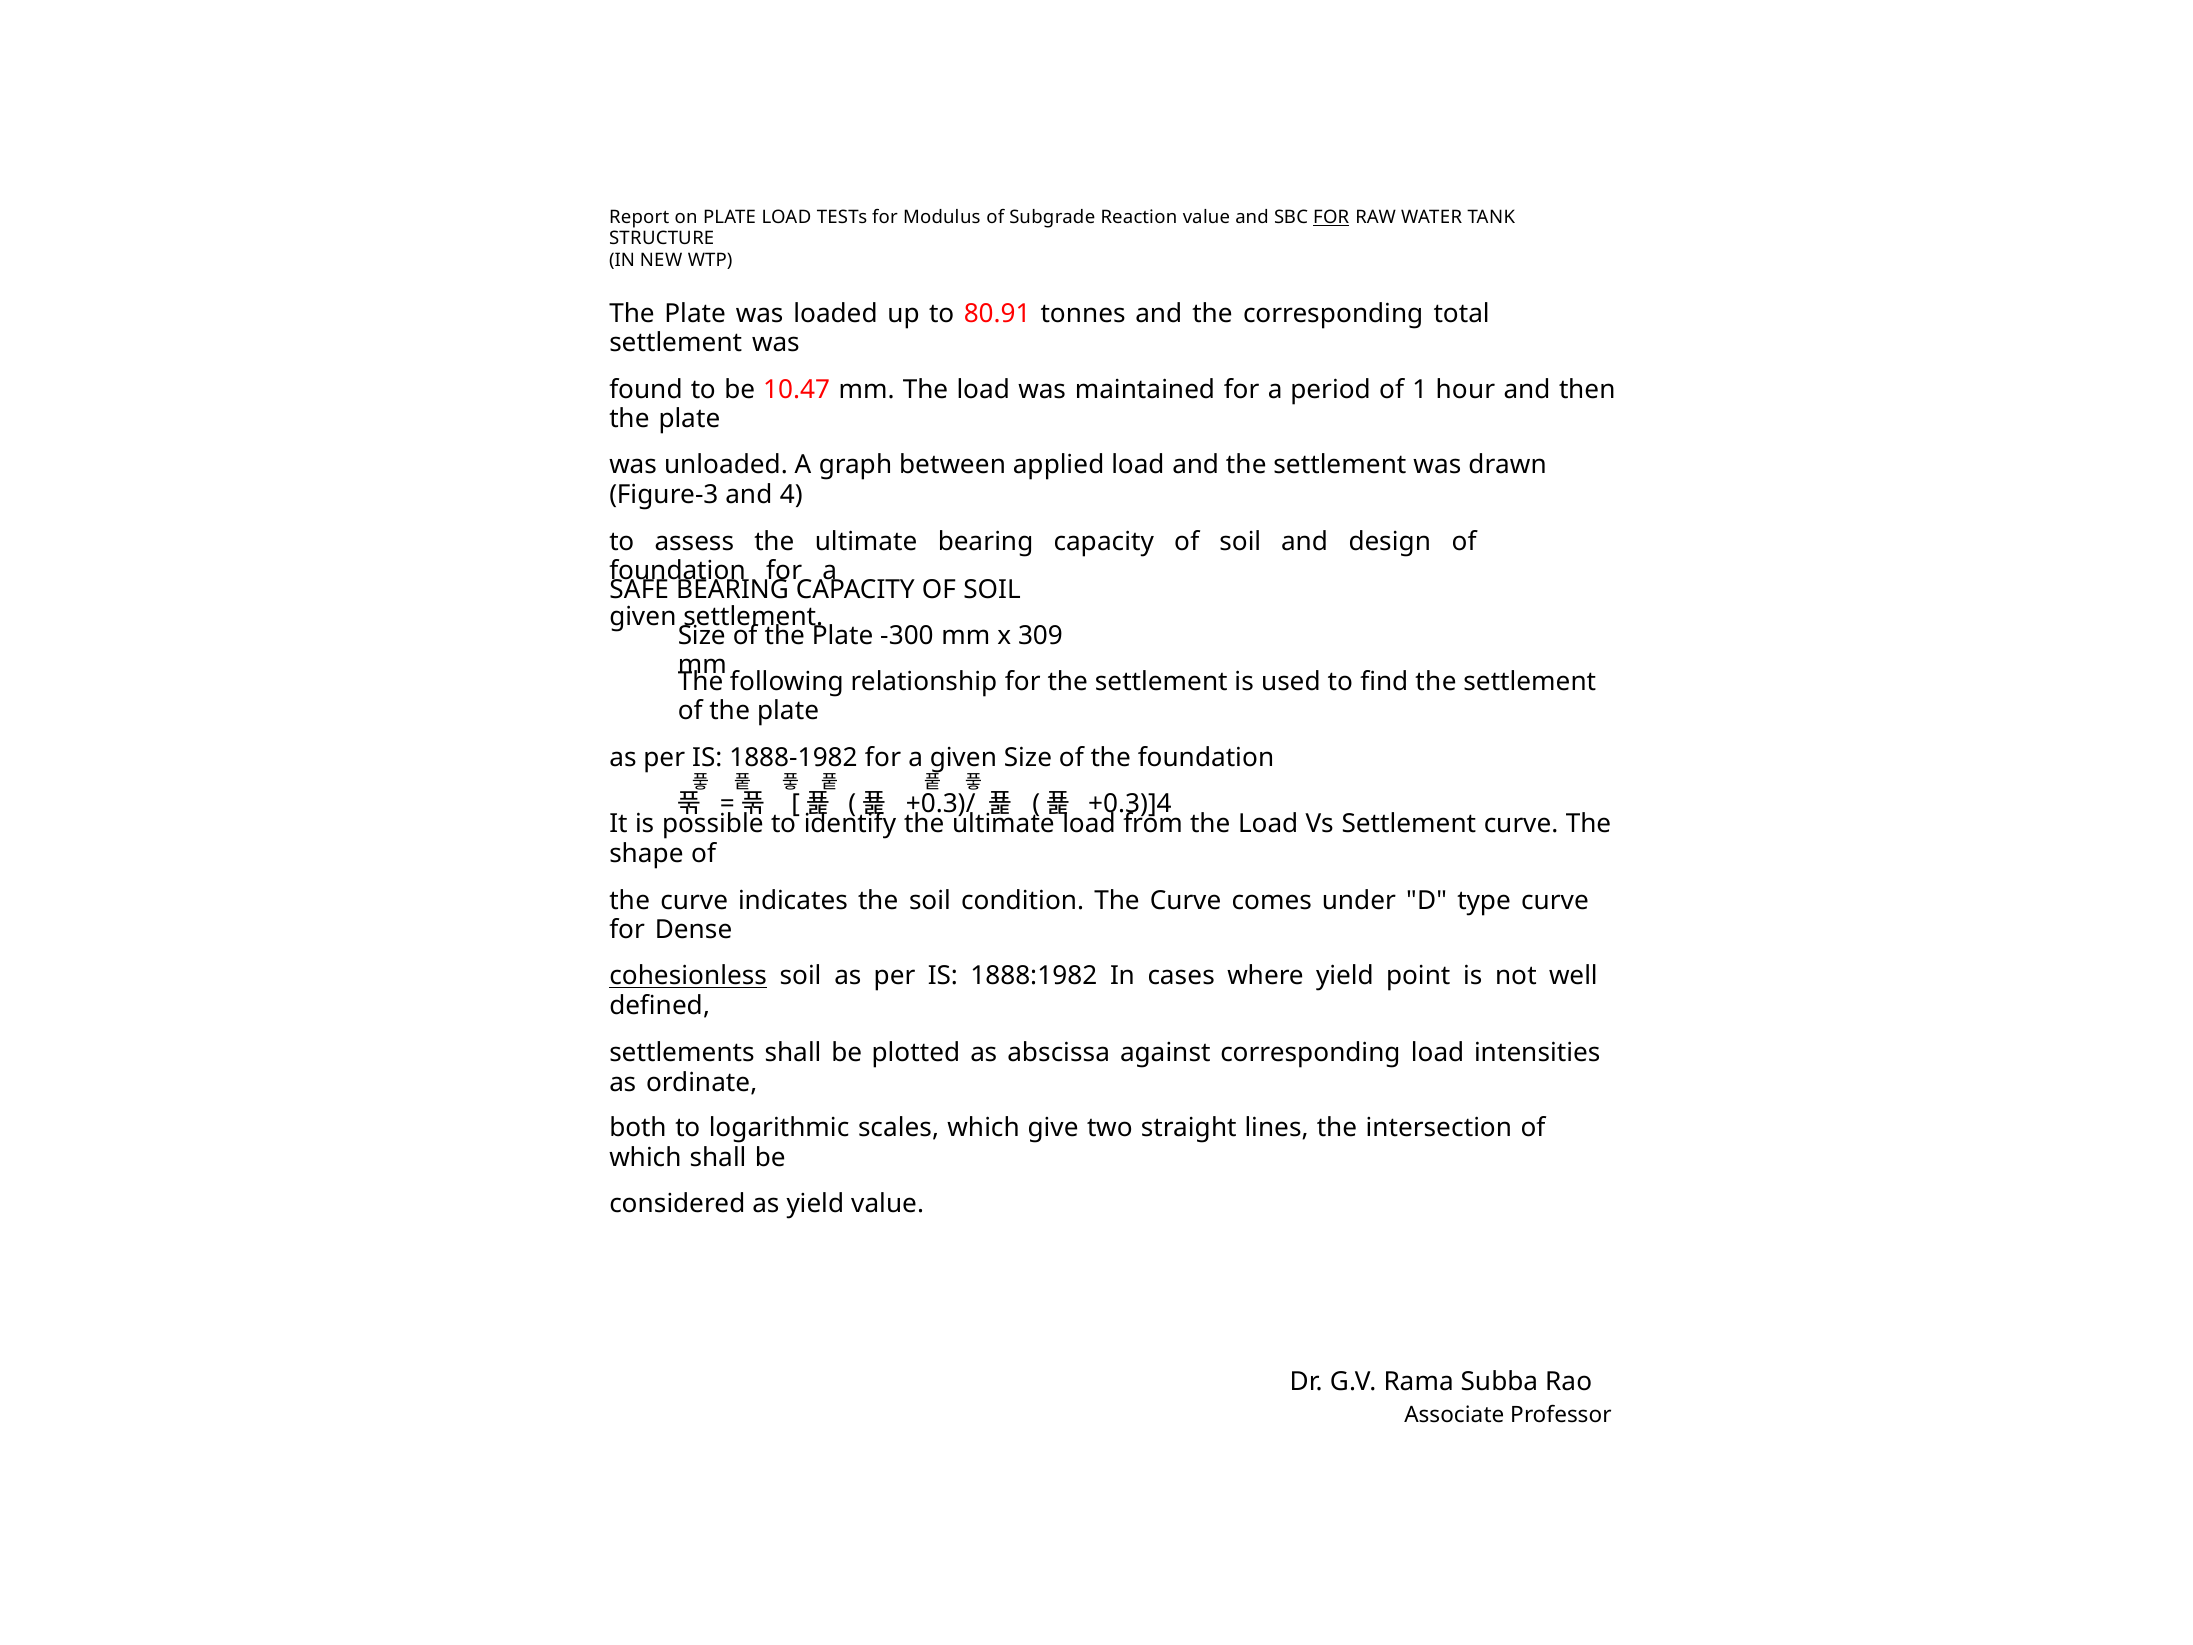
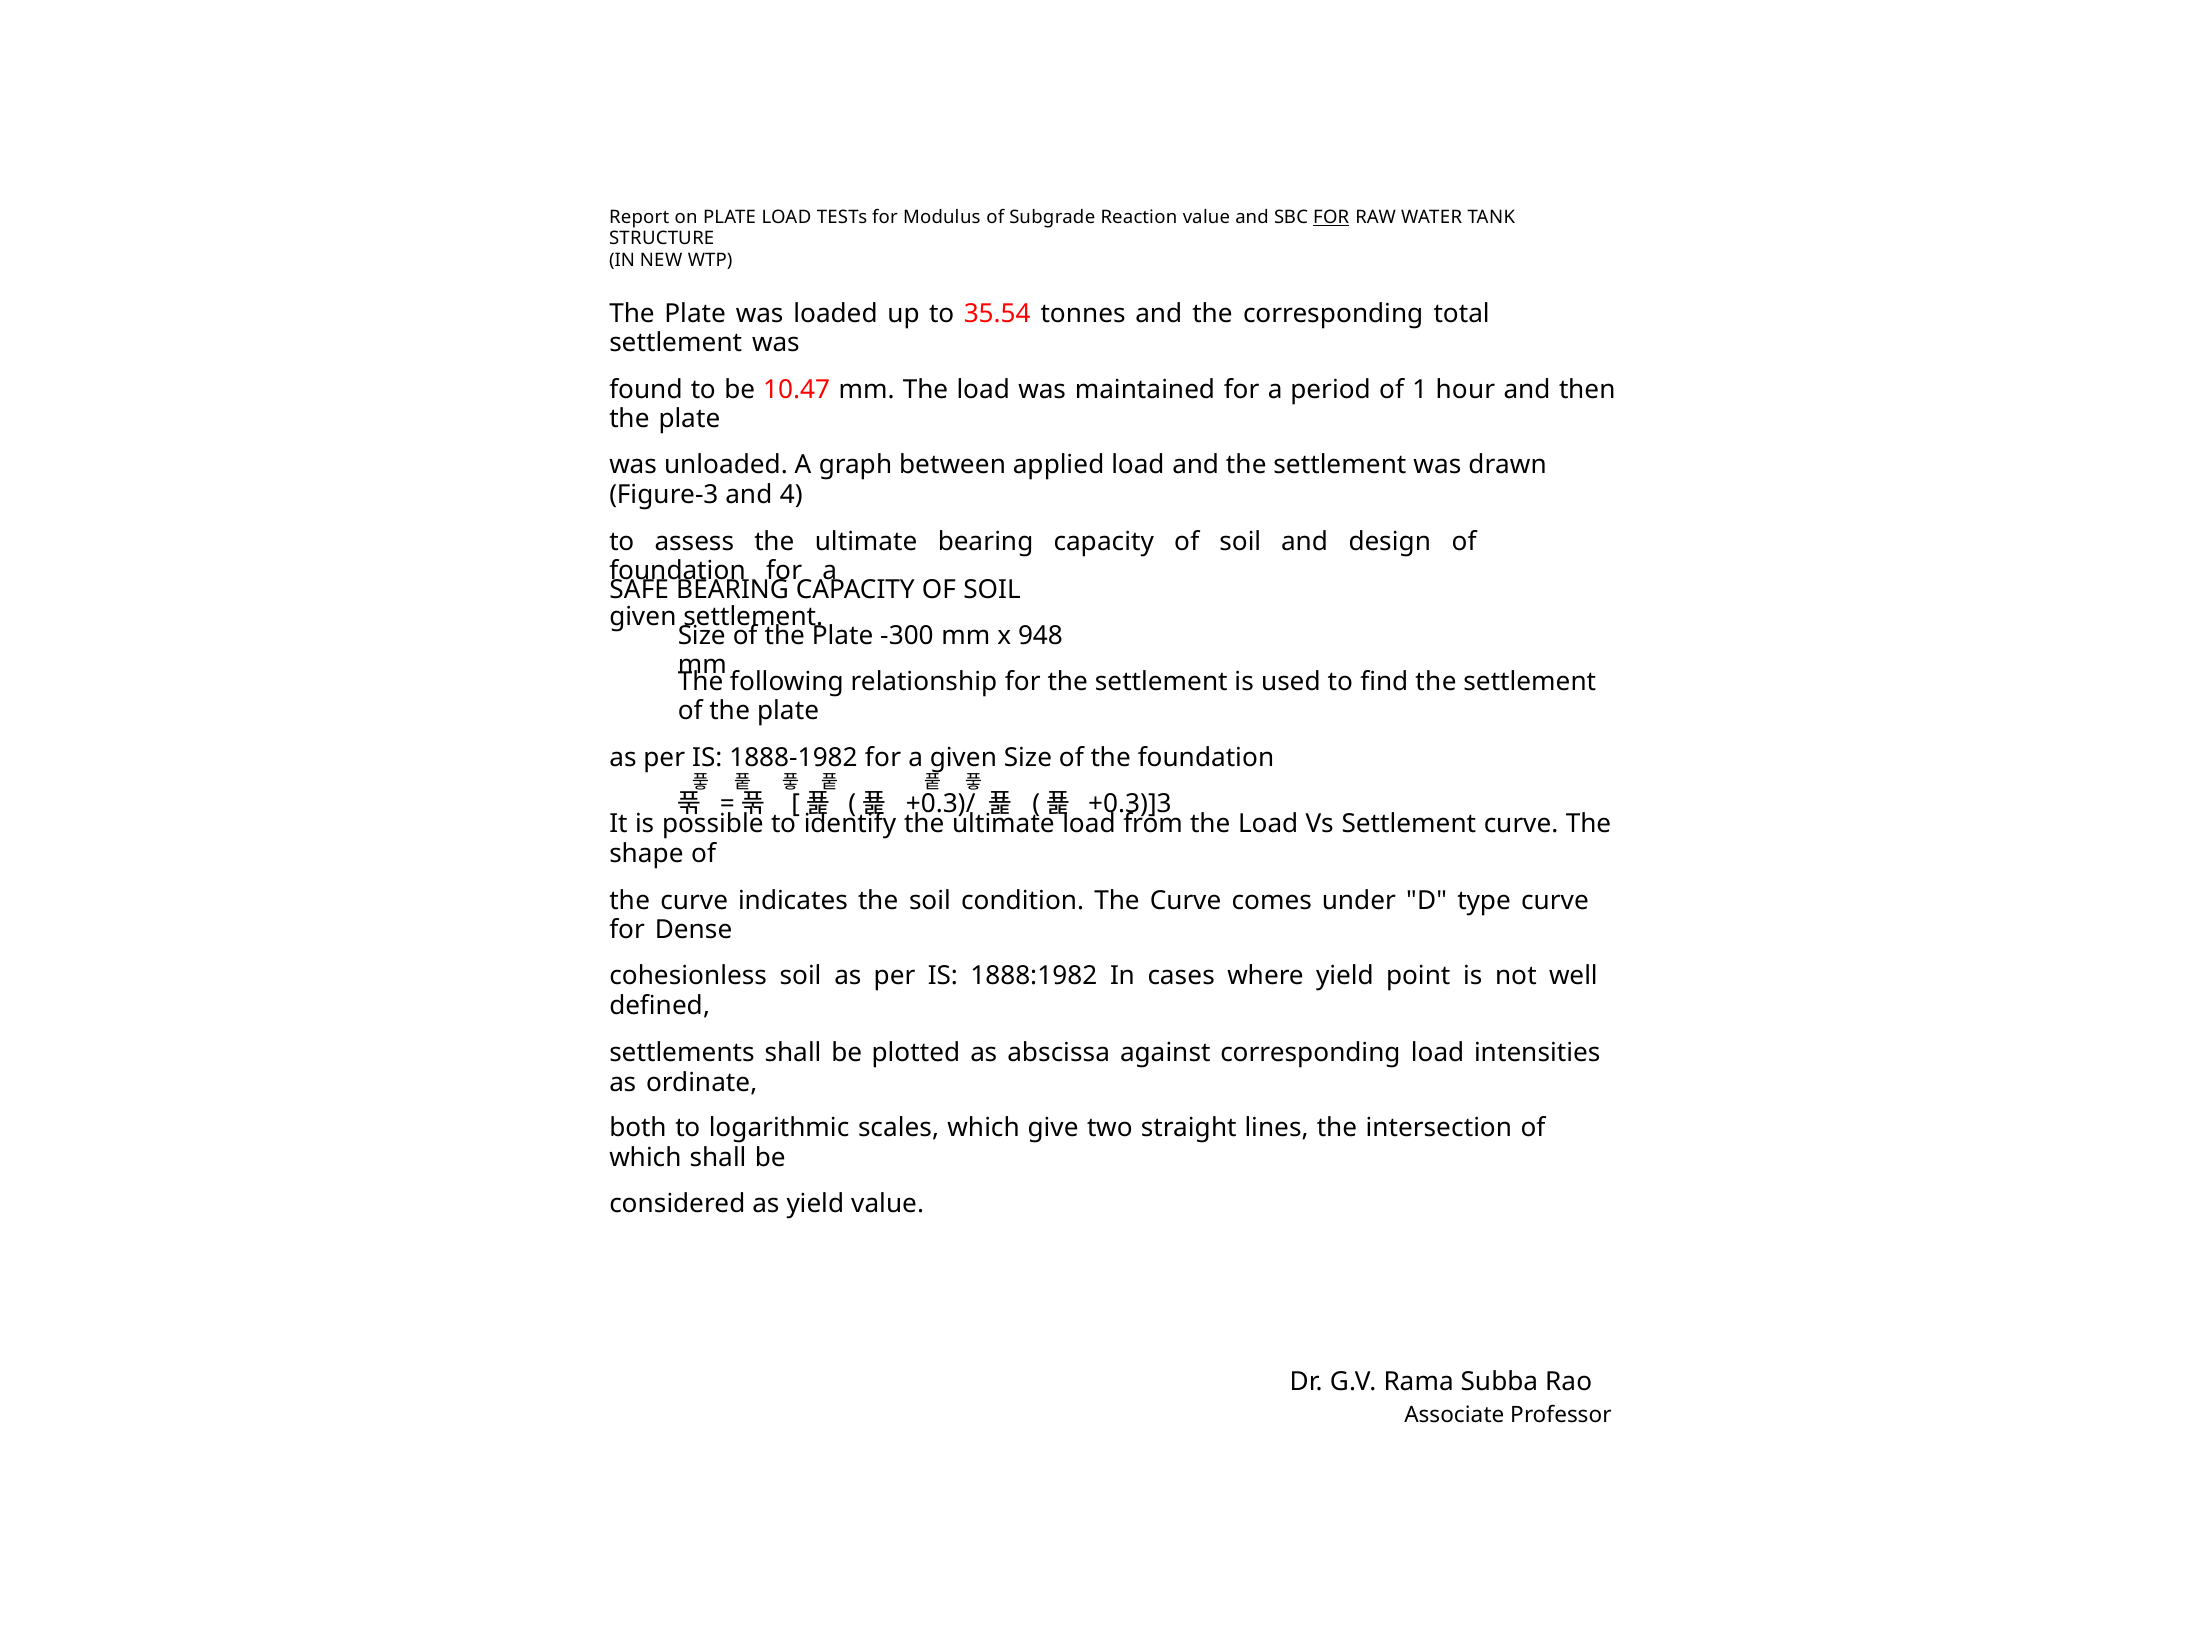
80.91: 80.91 -> 35.54 (997, 314)
309: 309 -> 948 (1040, 636)
+0.3)]4: +0.3)]4 -> +0.3)]3 (1130, 804)
cohesionless underline: present -> none (688, 976)
